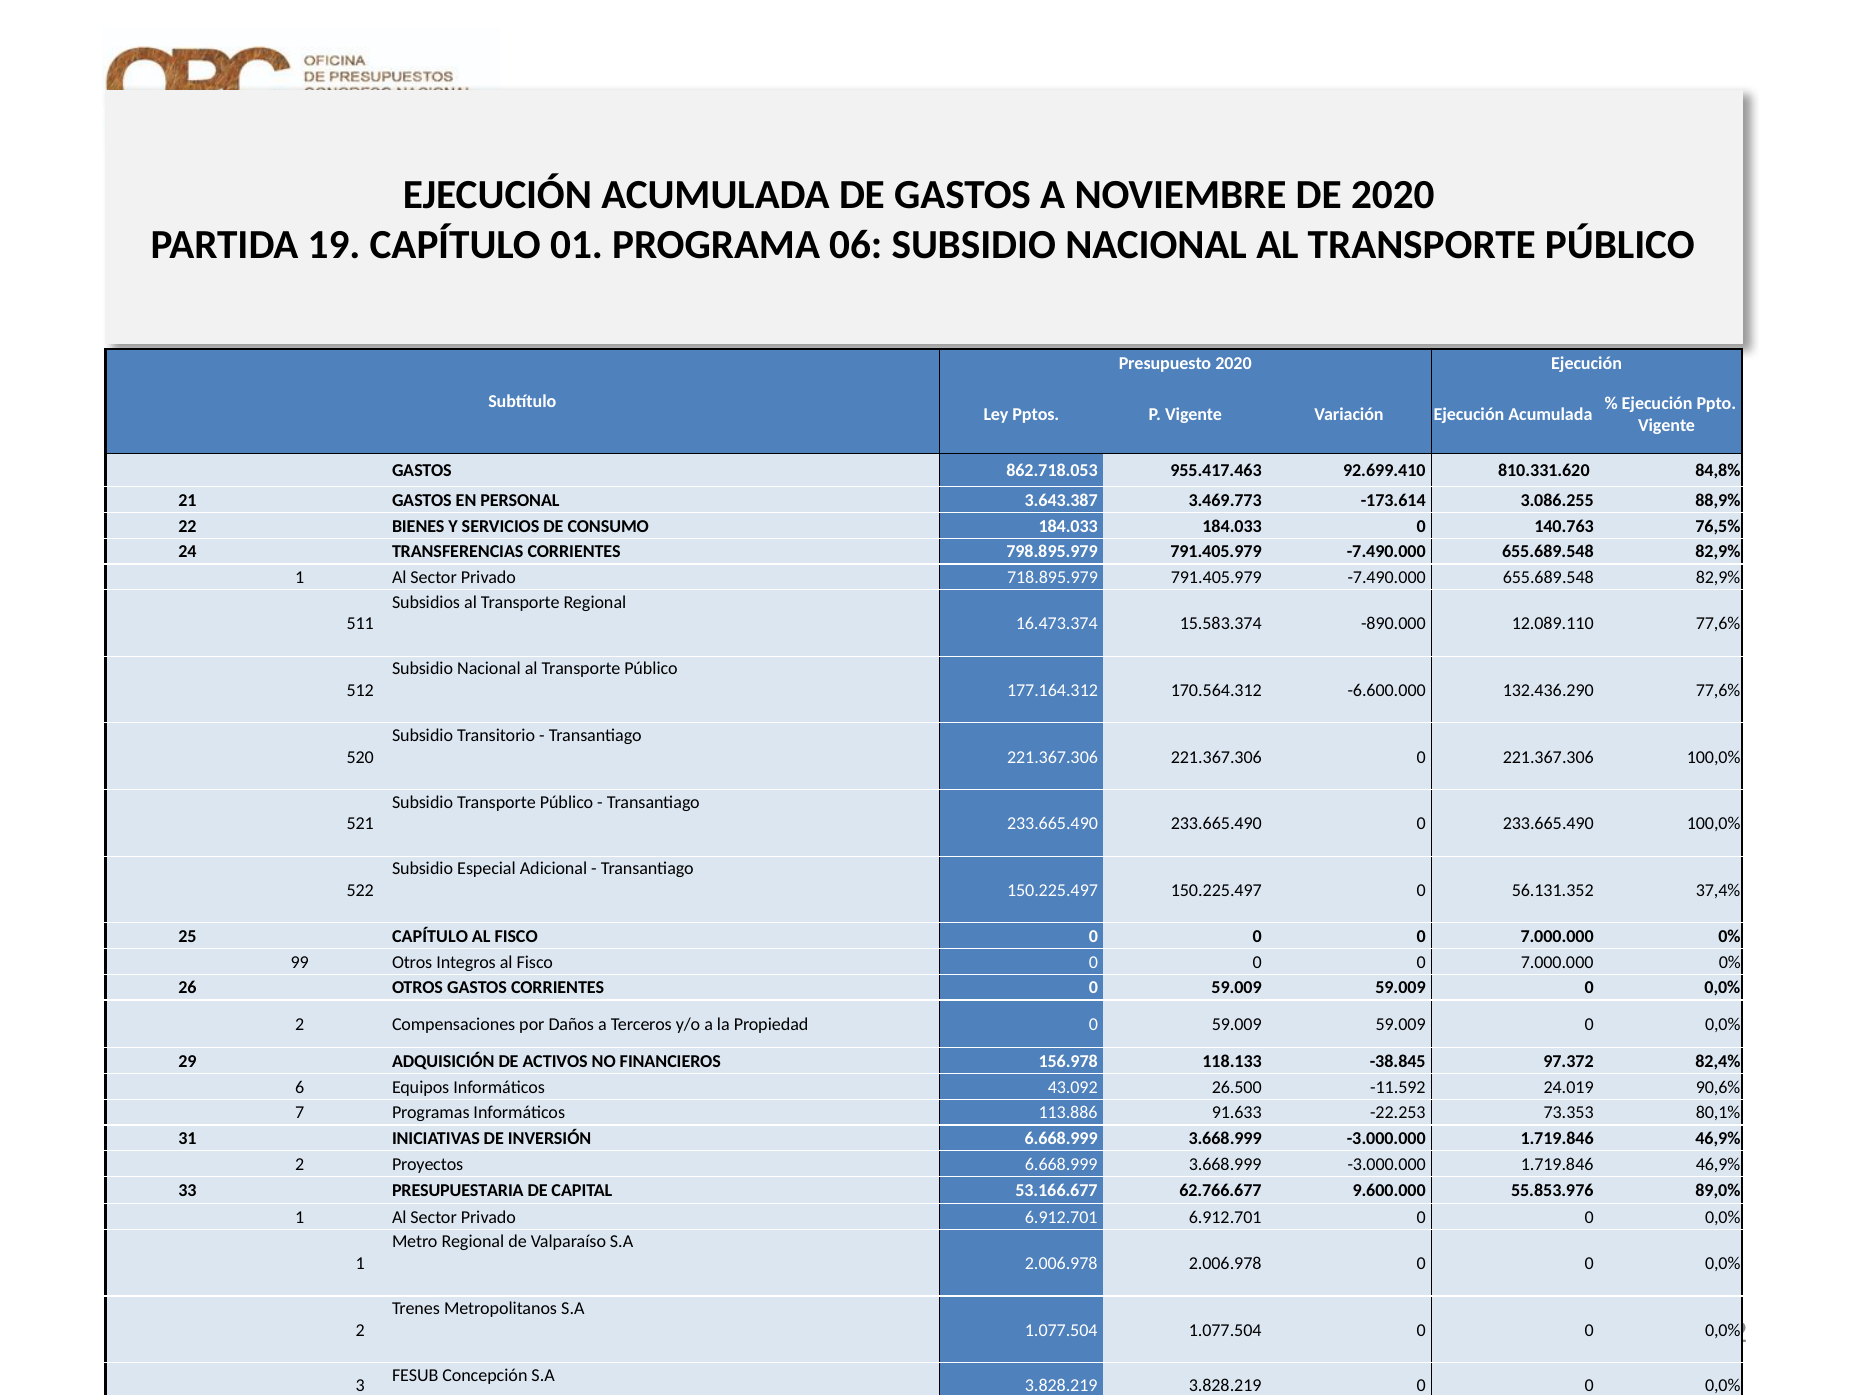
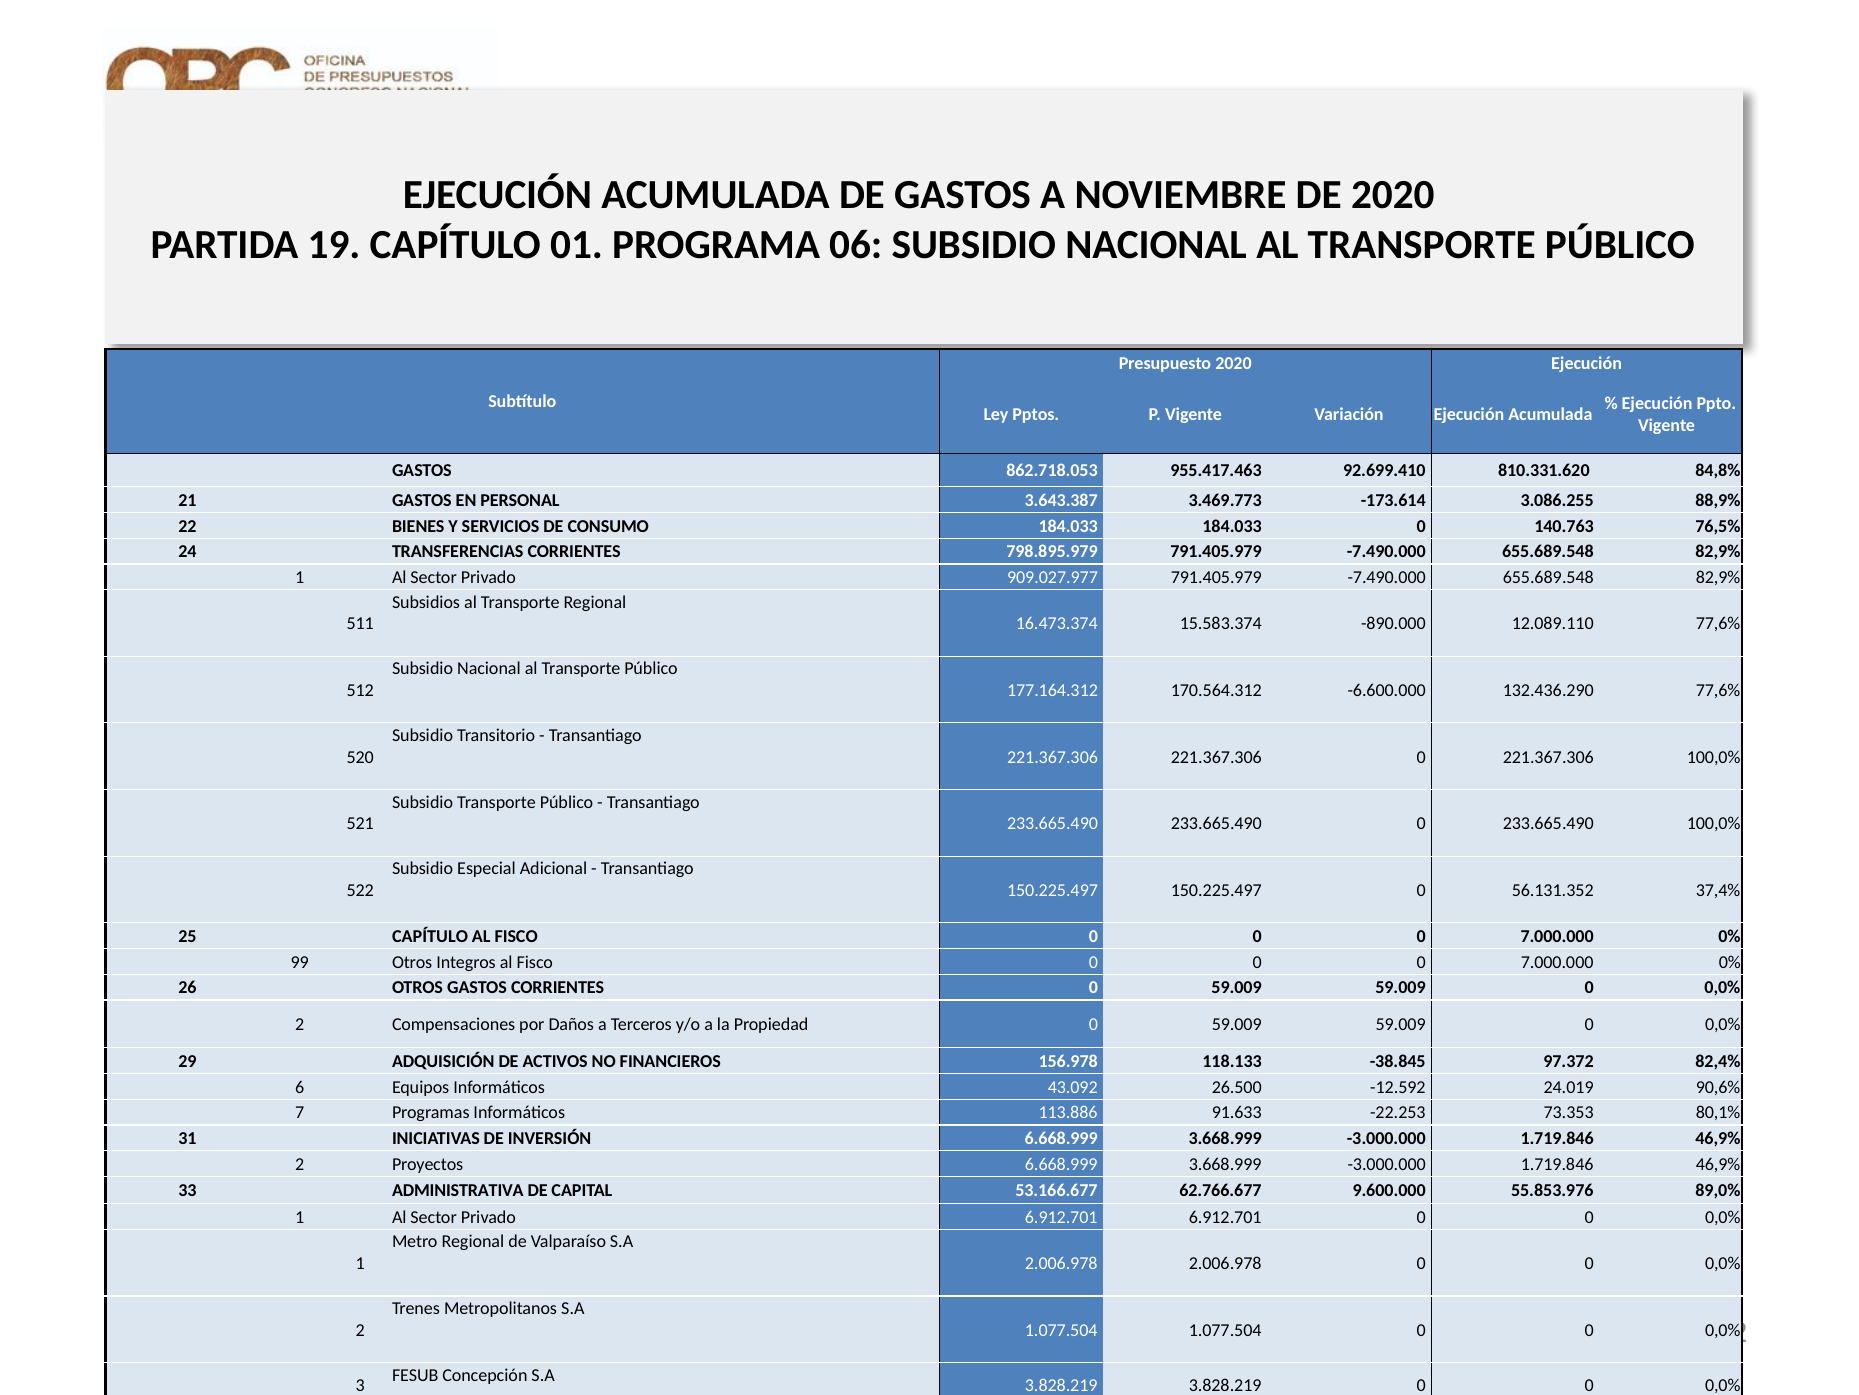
718.895.979: 718.895.979 -> 909.027.977 (1052, 577)
-11.592: -11.592 -> -12.592 (1398, 1087)
33 PRESUPUESTARIA: PRESUPUESTARIA -> ADMINISTRATIVA (458, 1190)
